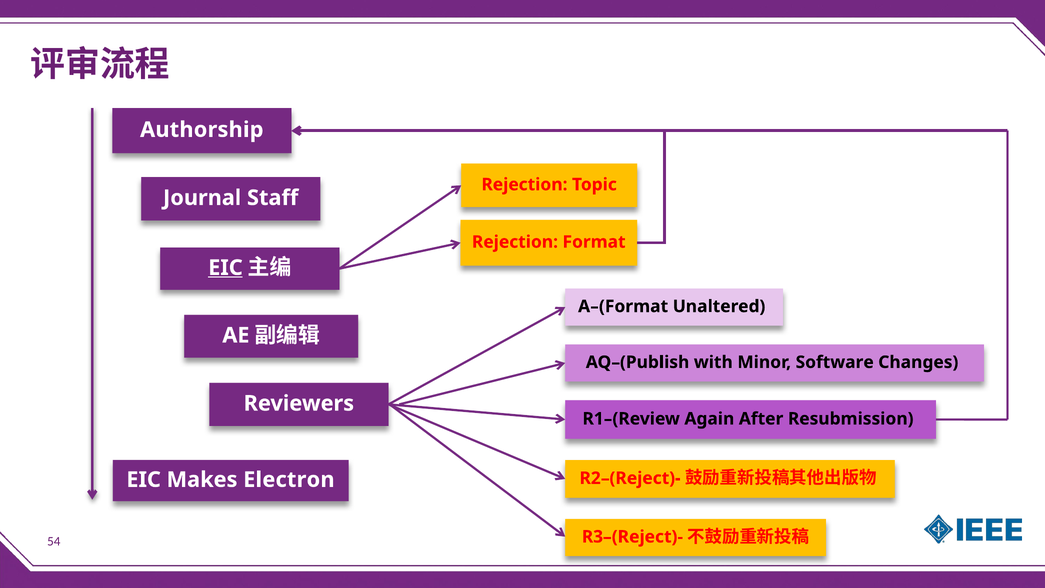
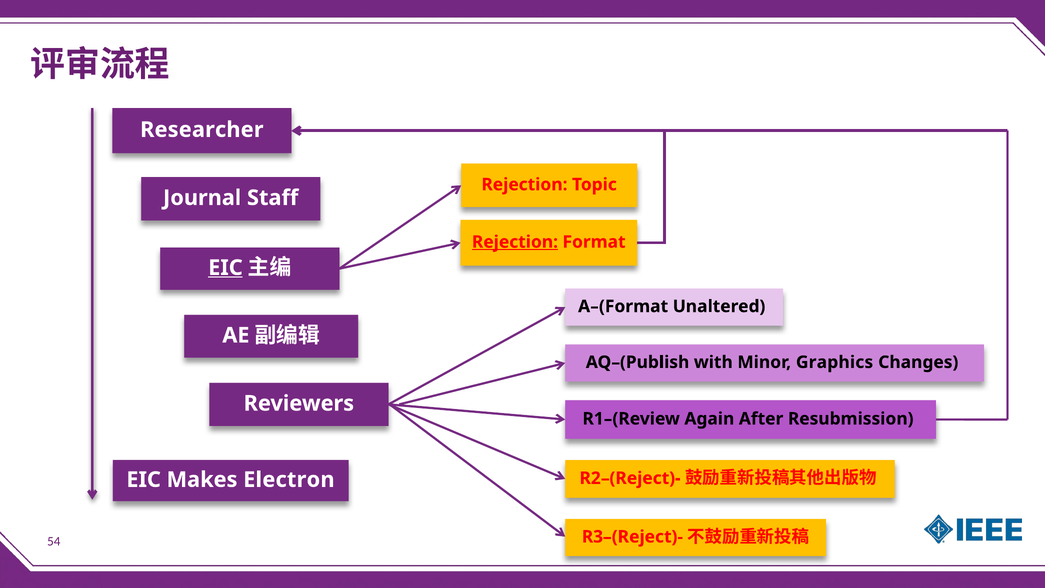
Authorship: Authorship -> Researcher (202, 130)
Rejection underline: none -> present (515, 242)
Software: Software -> Graphics (835, 362)
